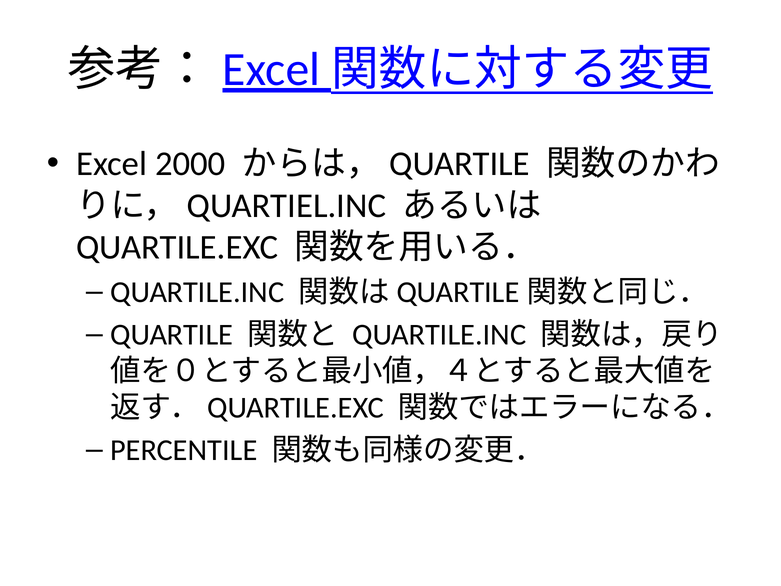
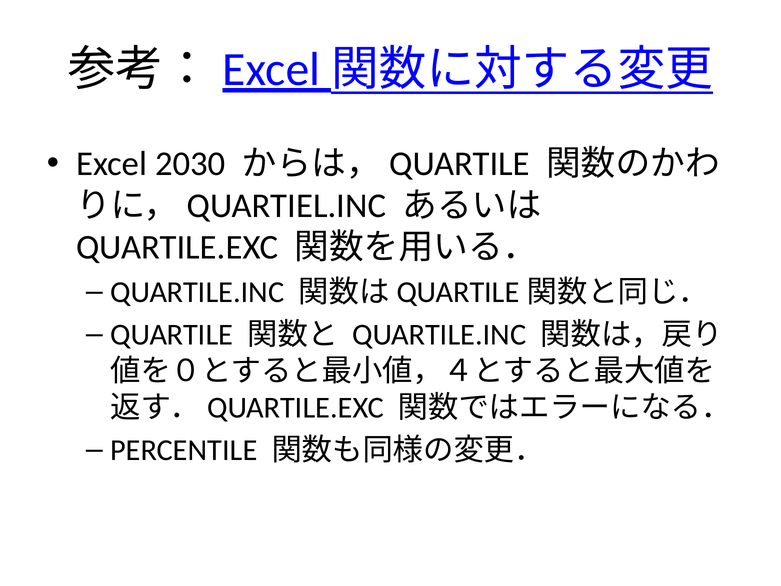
2000: 2000 -> 2030 (190, 164)
